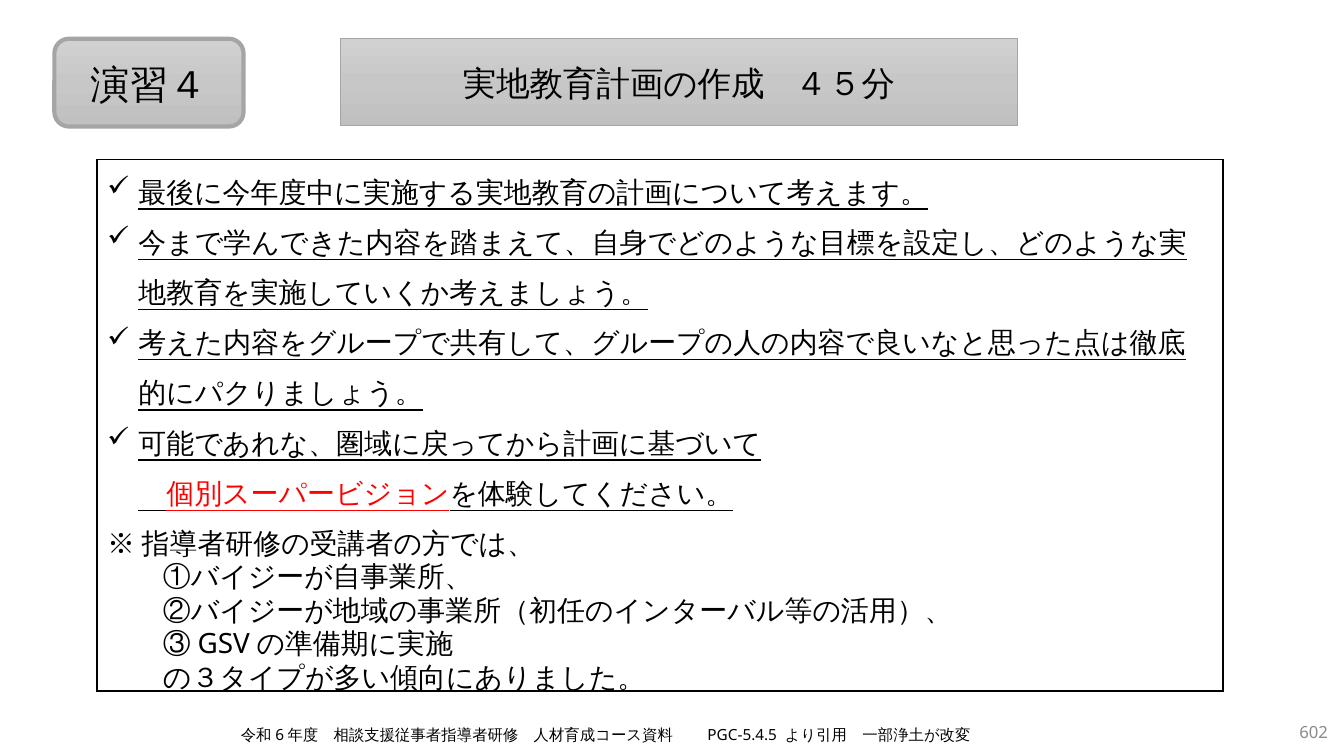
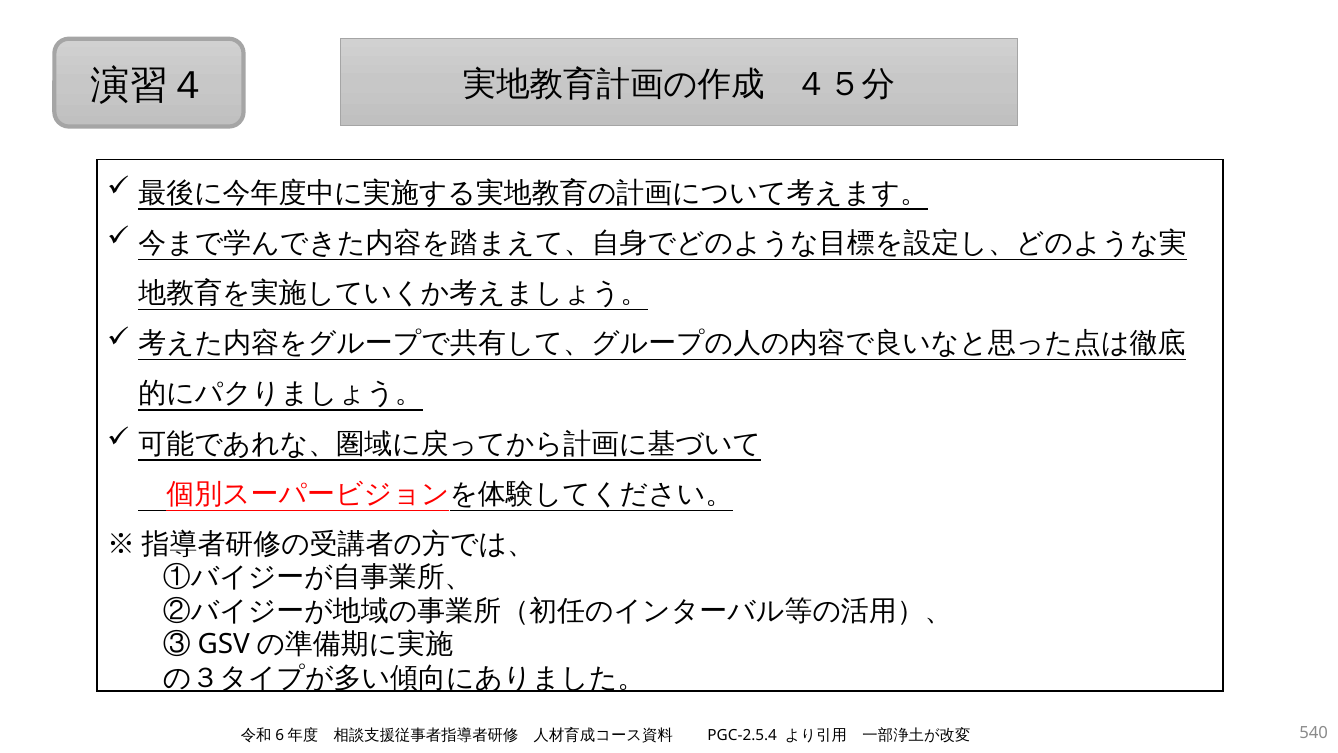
PGC-5.4.5: PGC-5.4.5 -> PGC-2.5.4 (742, 735)
602: 602 -> 540 (1314, 732)
